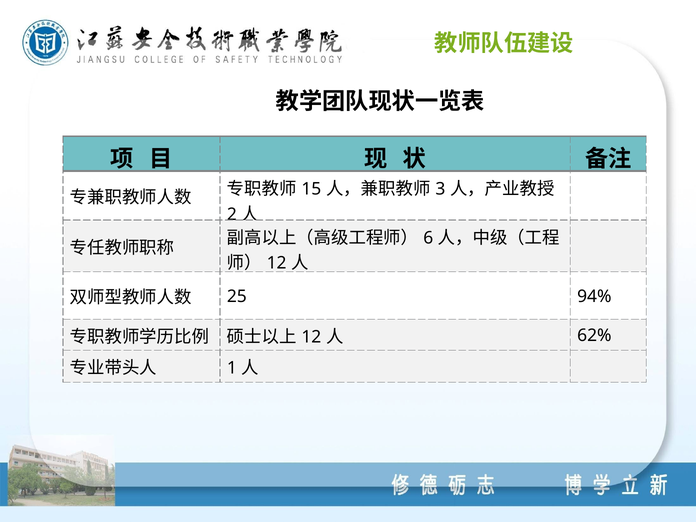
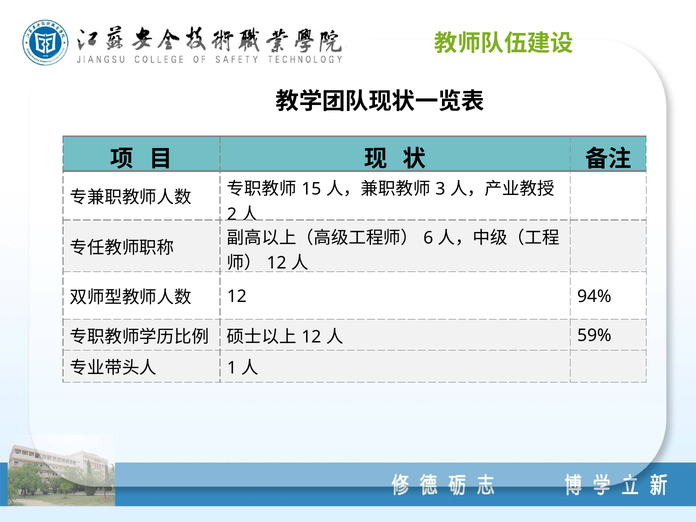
25: 25 -> 12 (237, 296)
62%: 62% -> 59% (594, 336)
